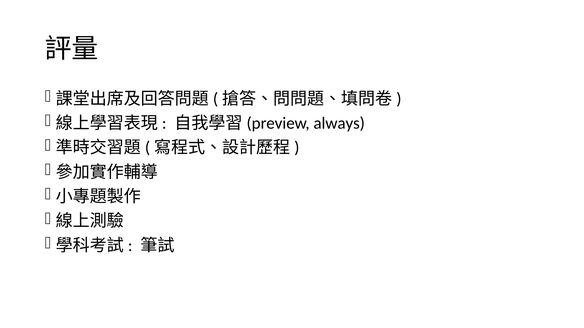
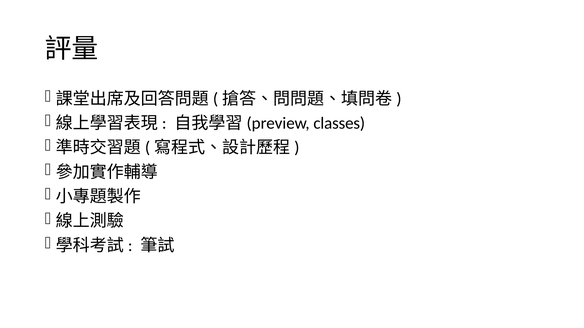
always: always -> classes (339, 123)
